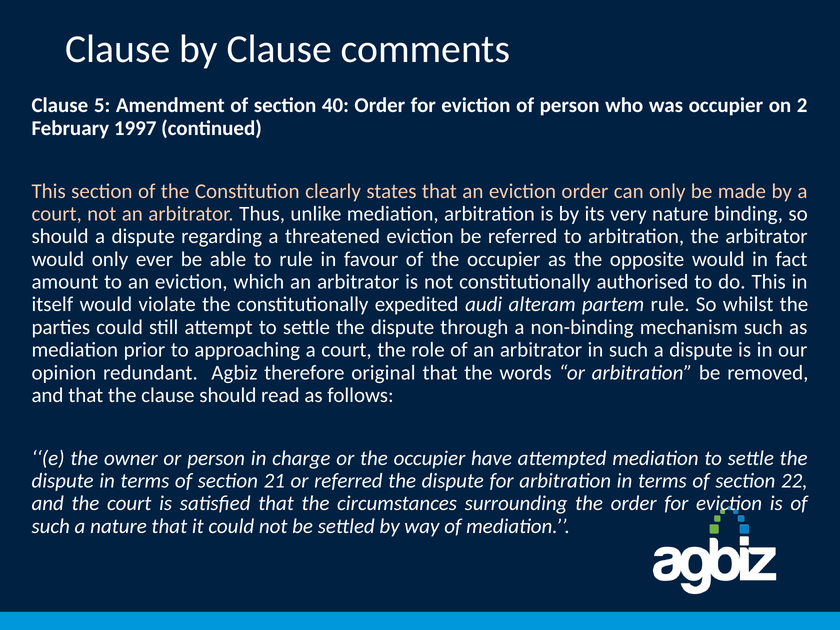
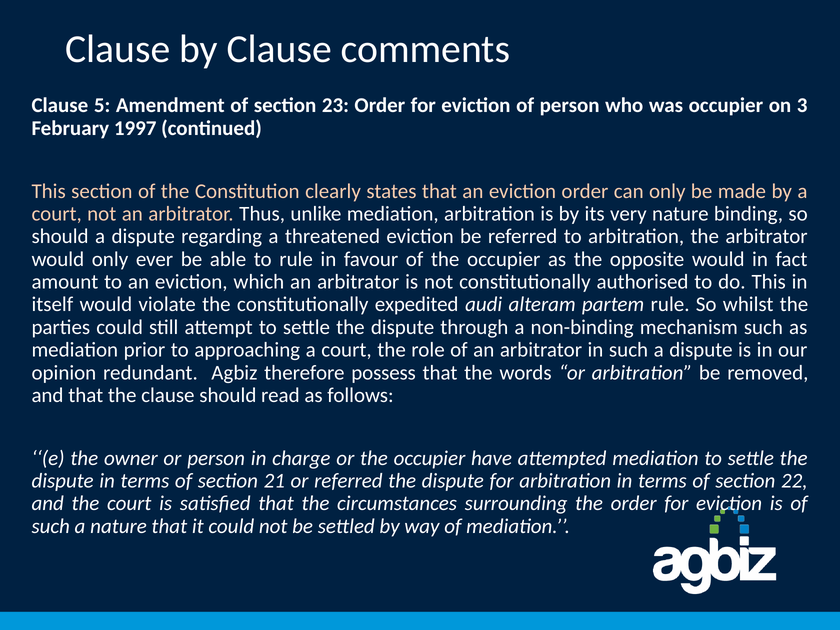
40: 40 -> 23 (335, 106)
2: 2 -> 3 (802, 106)
original: original -> possess (384, 373)
